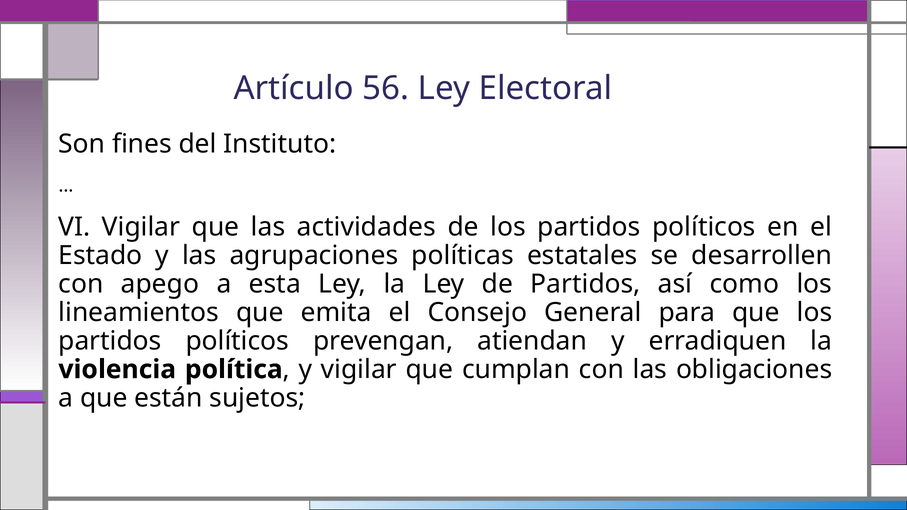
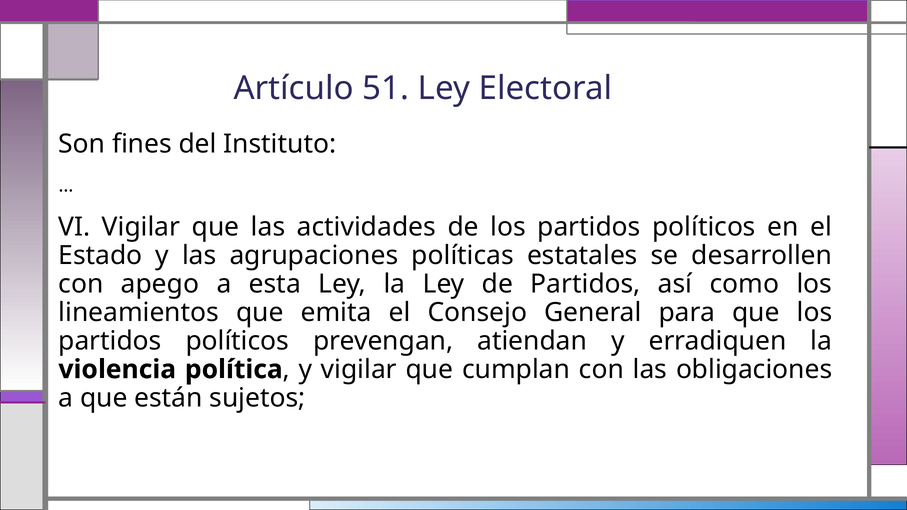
56: 56 -> 51 (386, 88)
